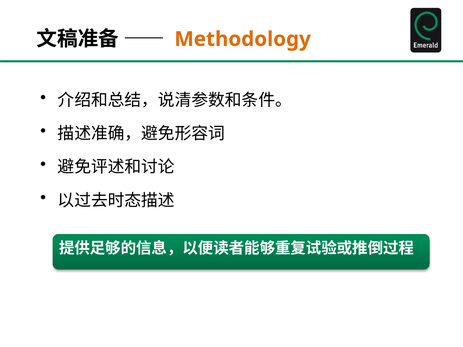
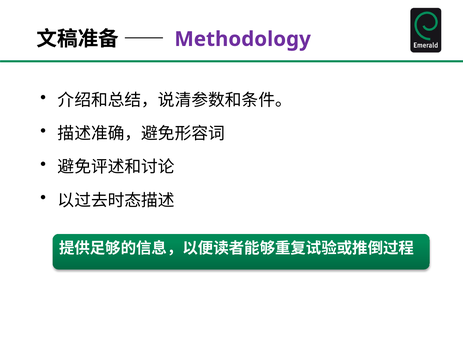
Methodology colour: orange -> purple (243, 39)
